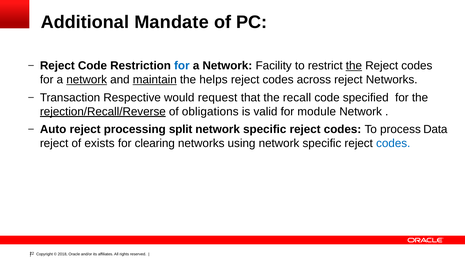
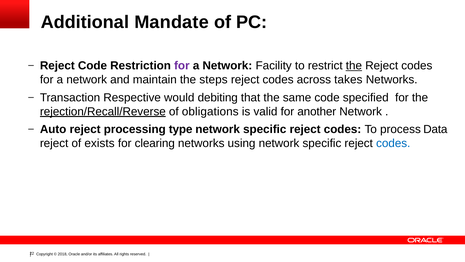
for colour: blue -> purple (182, 66)
network underline: present -> none (87, 80)
maintain underline: present -> none (155, 80)
helps: helps -> steps (213, 80)
across reject: reject -> takes (348, 80)
request: request -> debiting (218, 97)
recall: recall -> same (297, 97)
module: module -> another (317, 111)
split: split -> type (181, 129)
